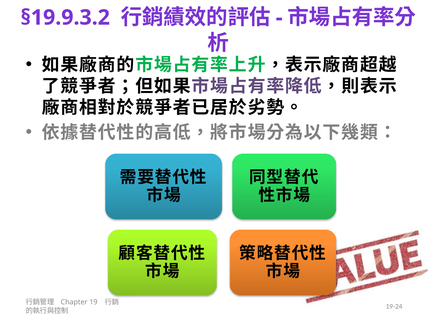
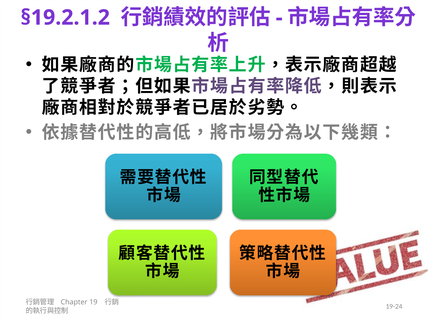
§19.9.3.2: §19.9.3.2 -> §19.2.1.2 (65, 18)
